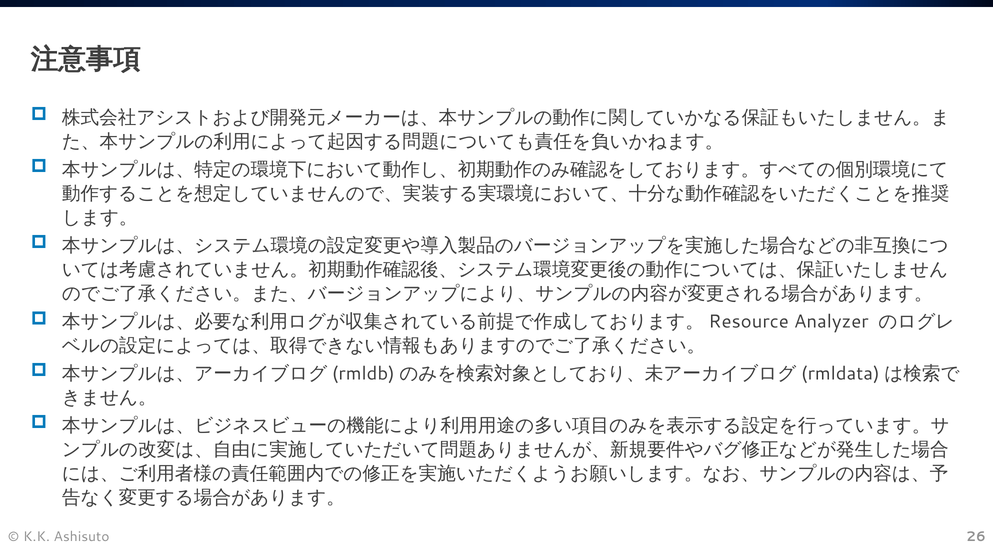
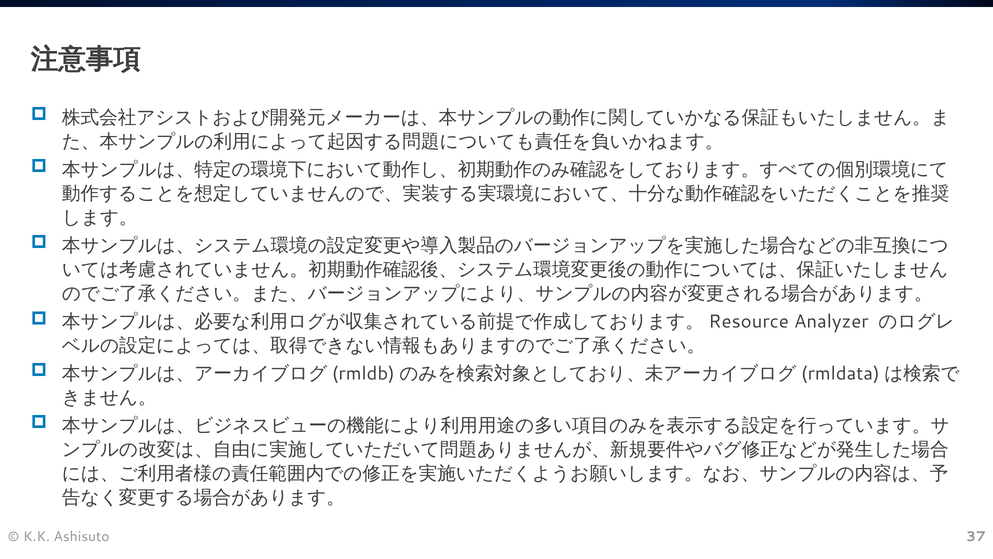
26: 26 -> 37 (976, 536)
